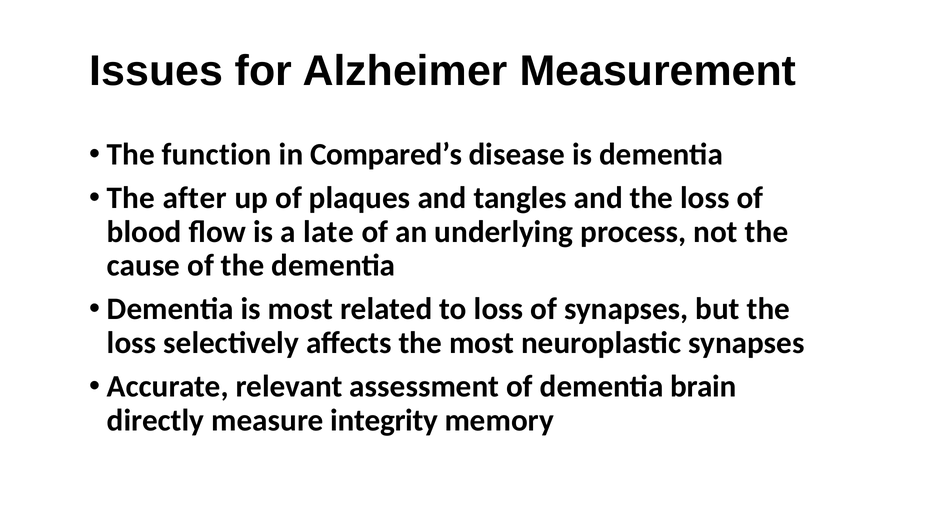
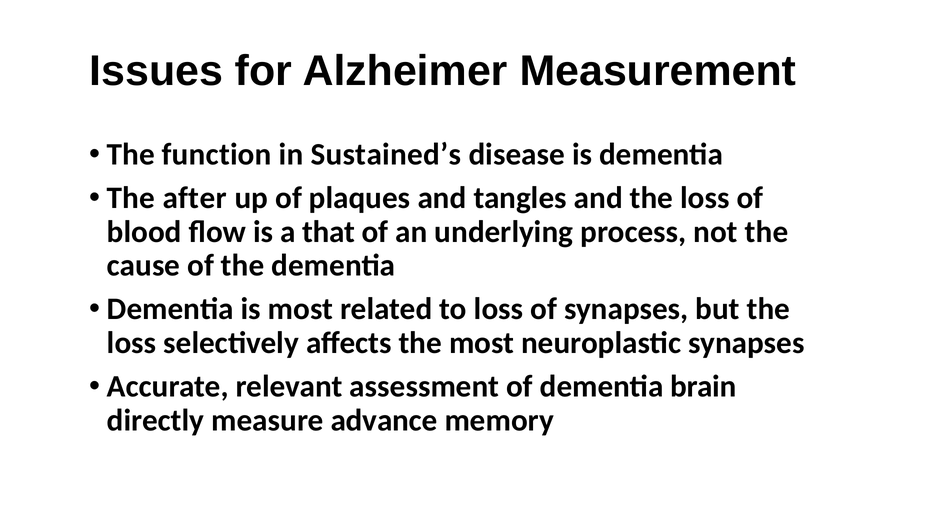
Compared’s: Compared’s -> Sustained’s (386, 155)
late: late -> that (329, 232)
integrity: integrity -> advance (384, 420)
